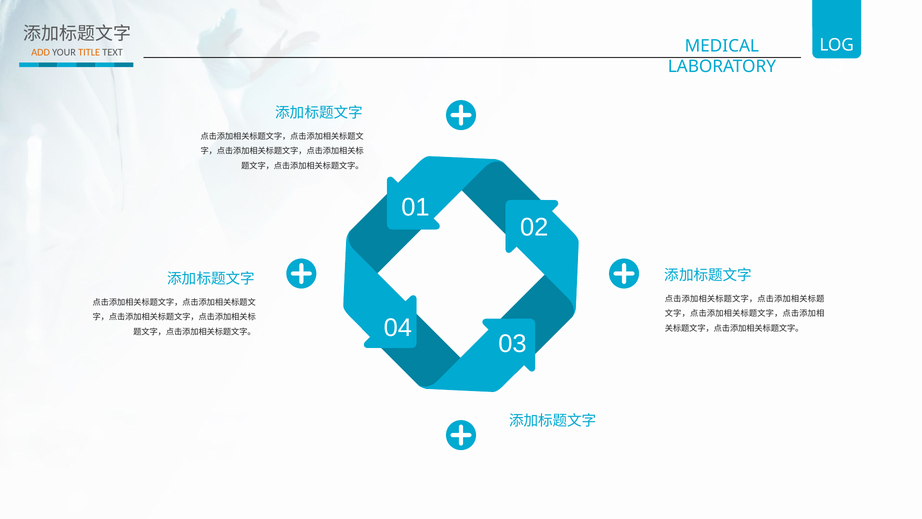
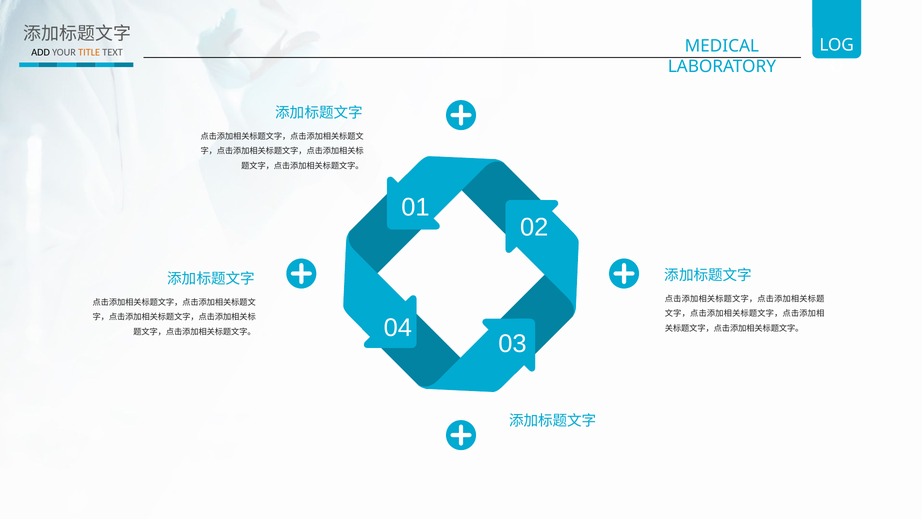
ADD colour: orange -> black (41, 52)
